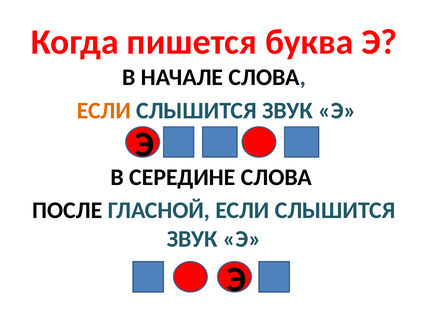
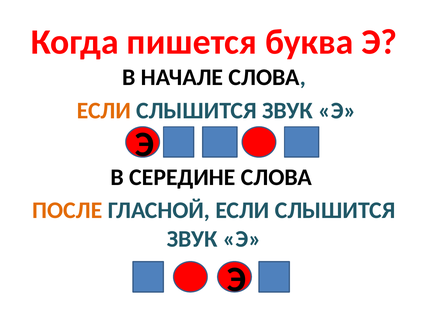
ПОСЛЕ colour: black -> orange (67, 210)
